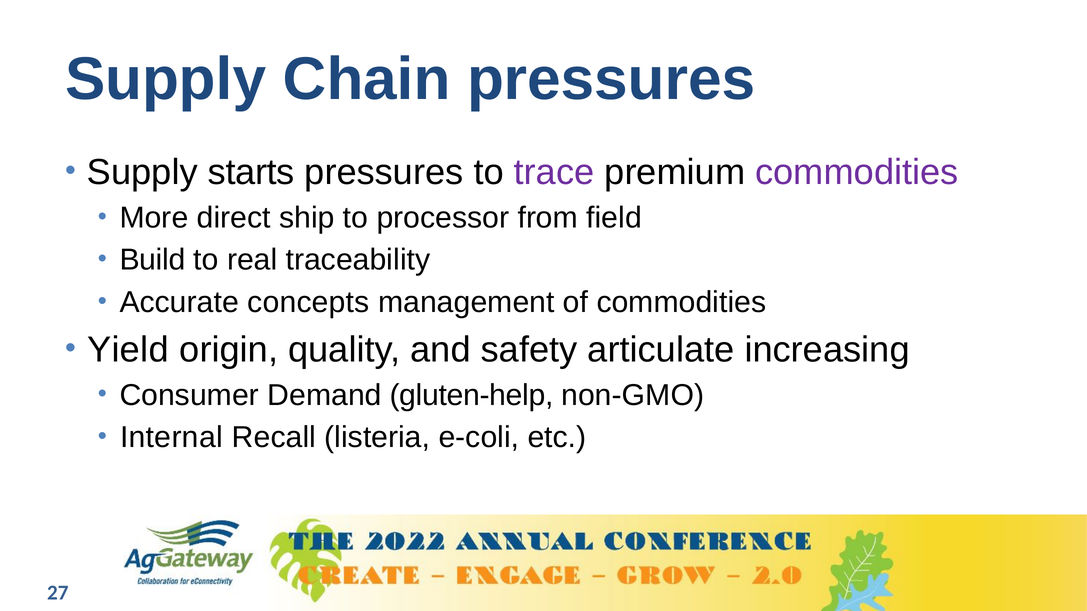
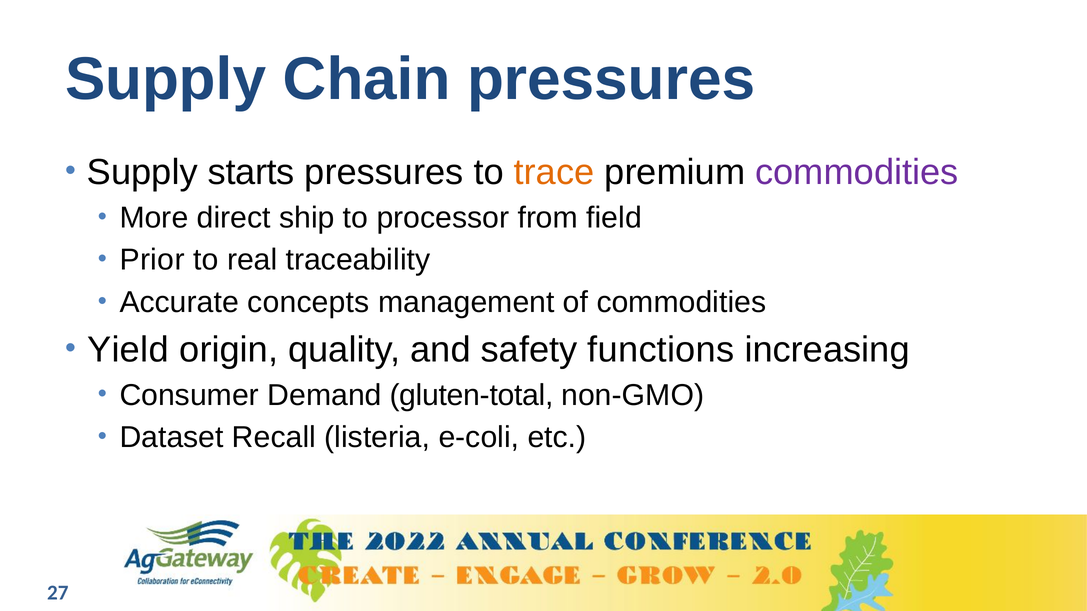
trace colour: purple -> orange (554, 172)
Build: Build -> Prior (152, 260)
articulate: articulate -> functions (661, 350)
gluten-help: gluten-help -> gluten-total (472, 395)
Internal: Internal -> Dataset (172, 438)
